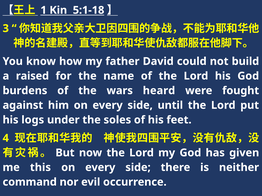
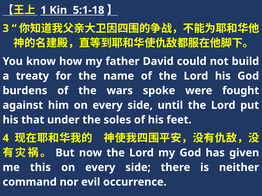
raised: raised -> treaty (32, 76)
heard: heard -> spoke (159, 91)
logs: logs -> that (33, 120)
